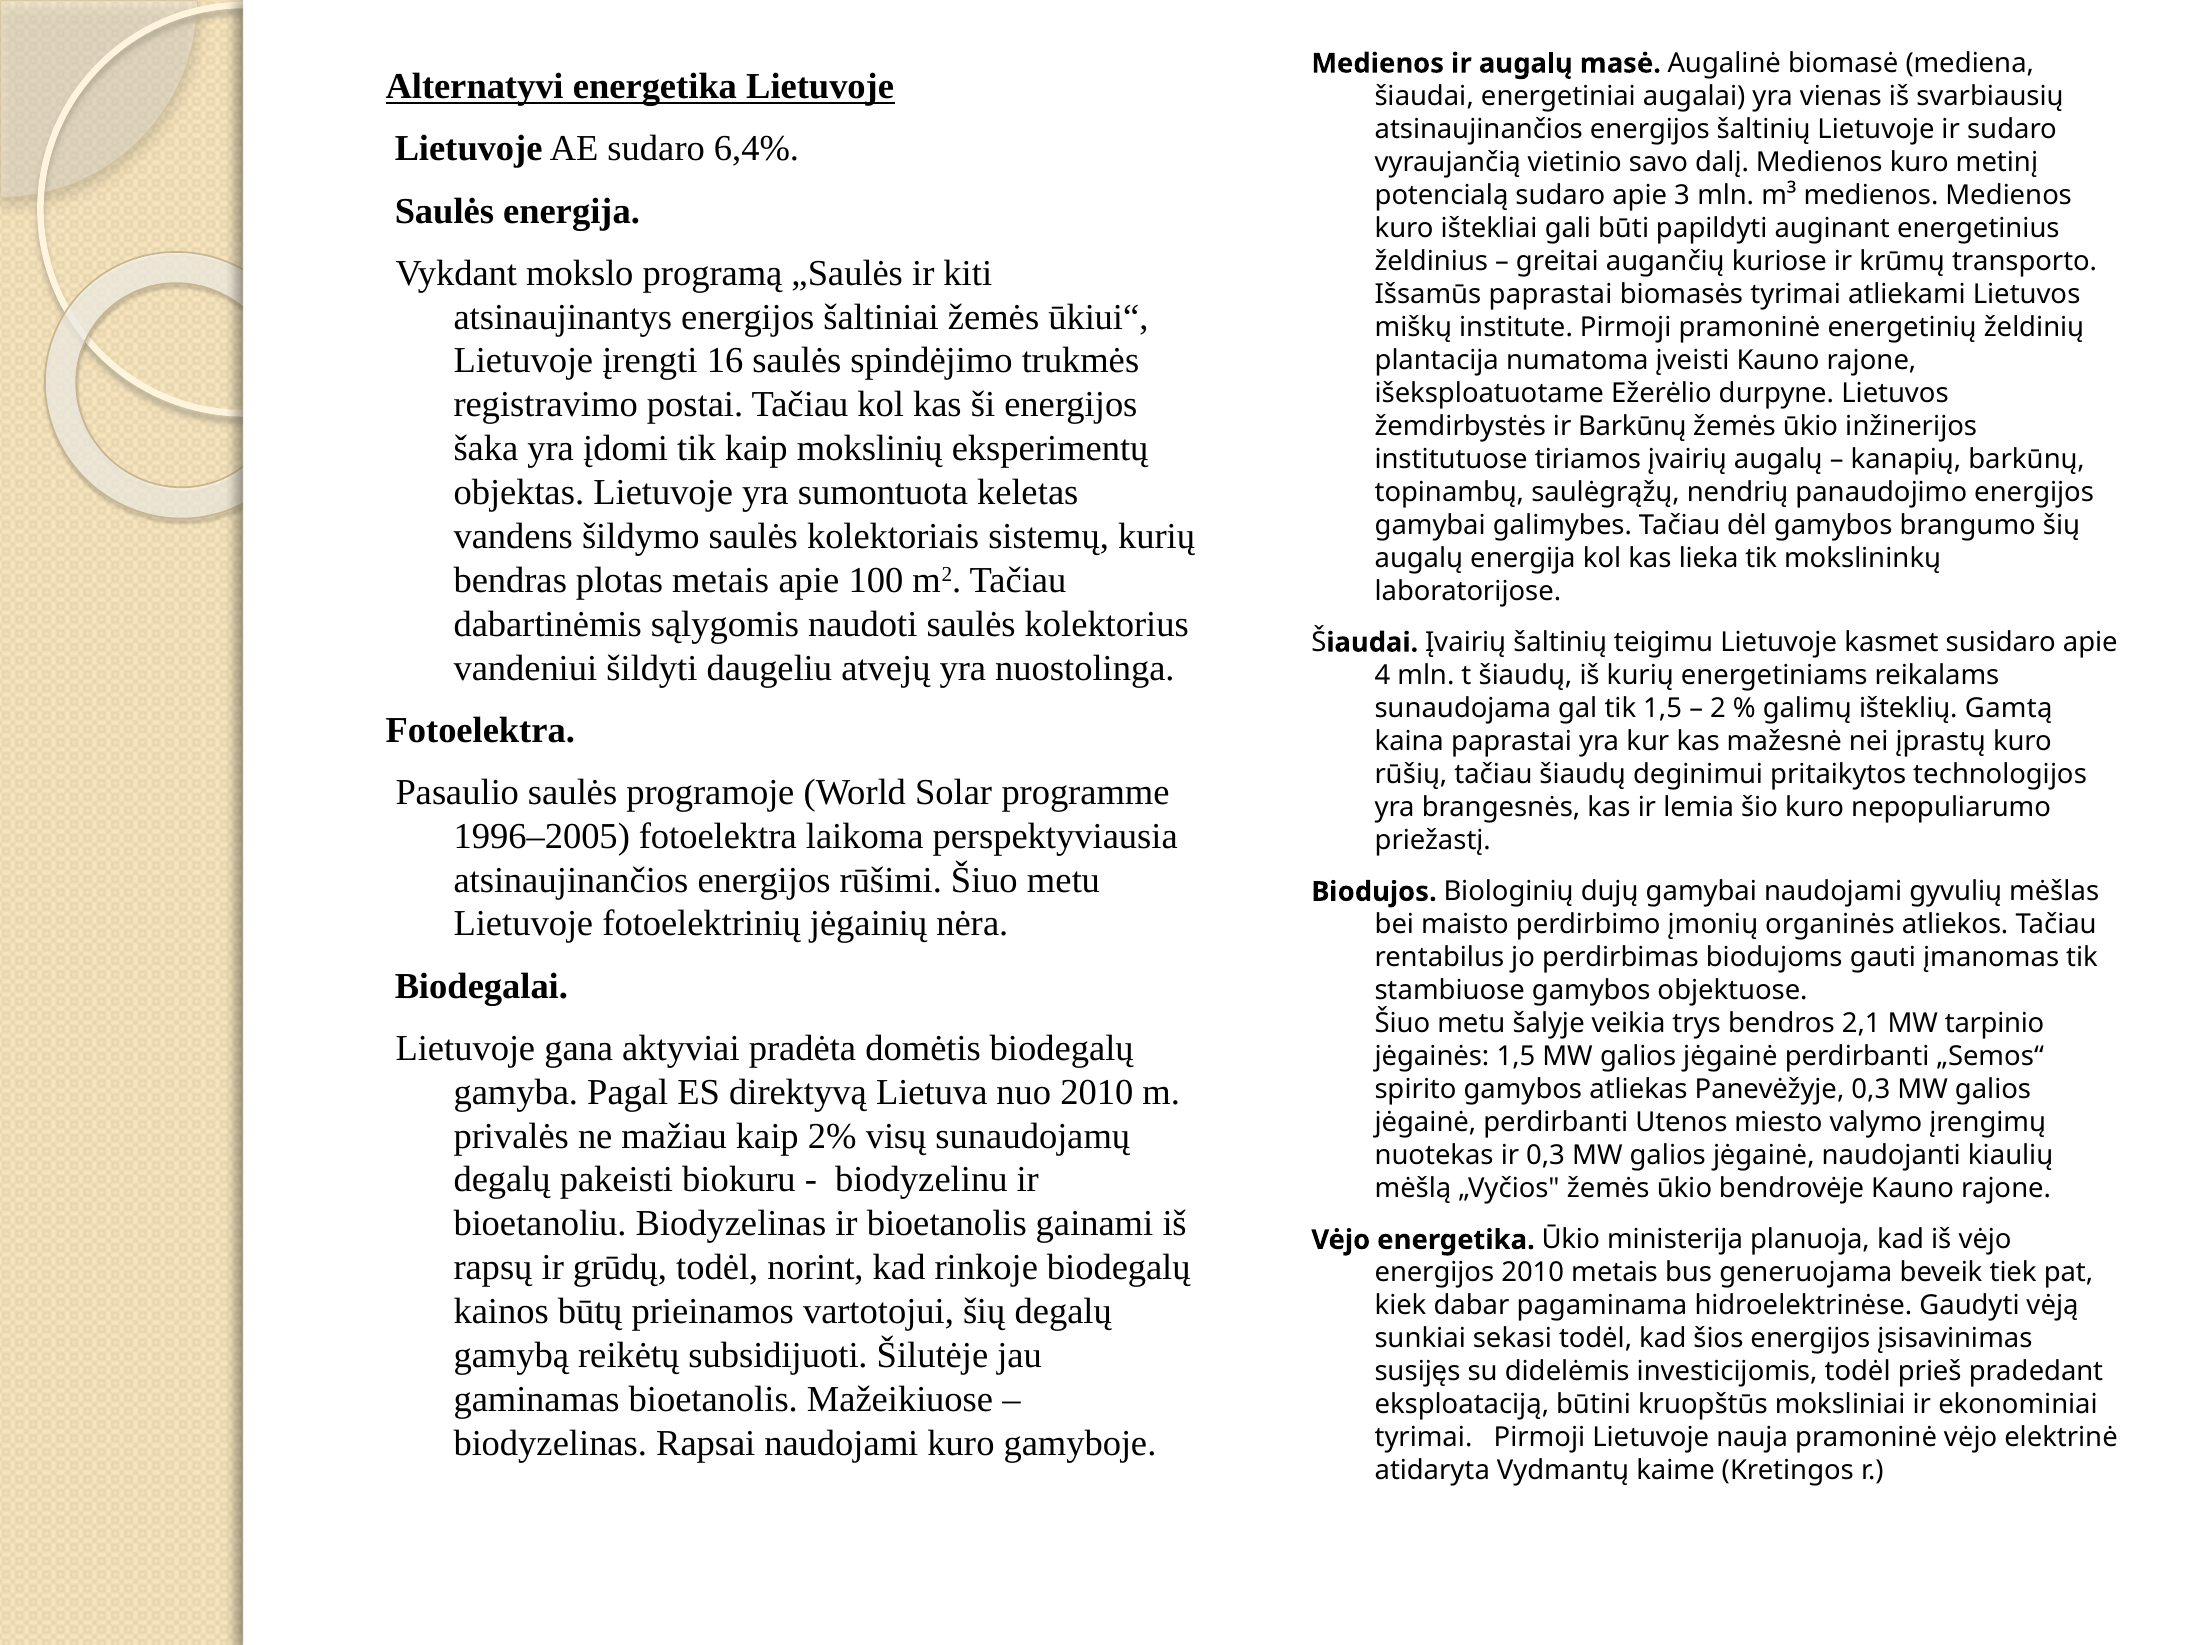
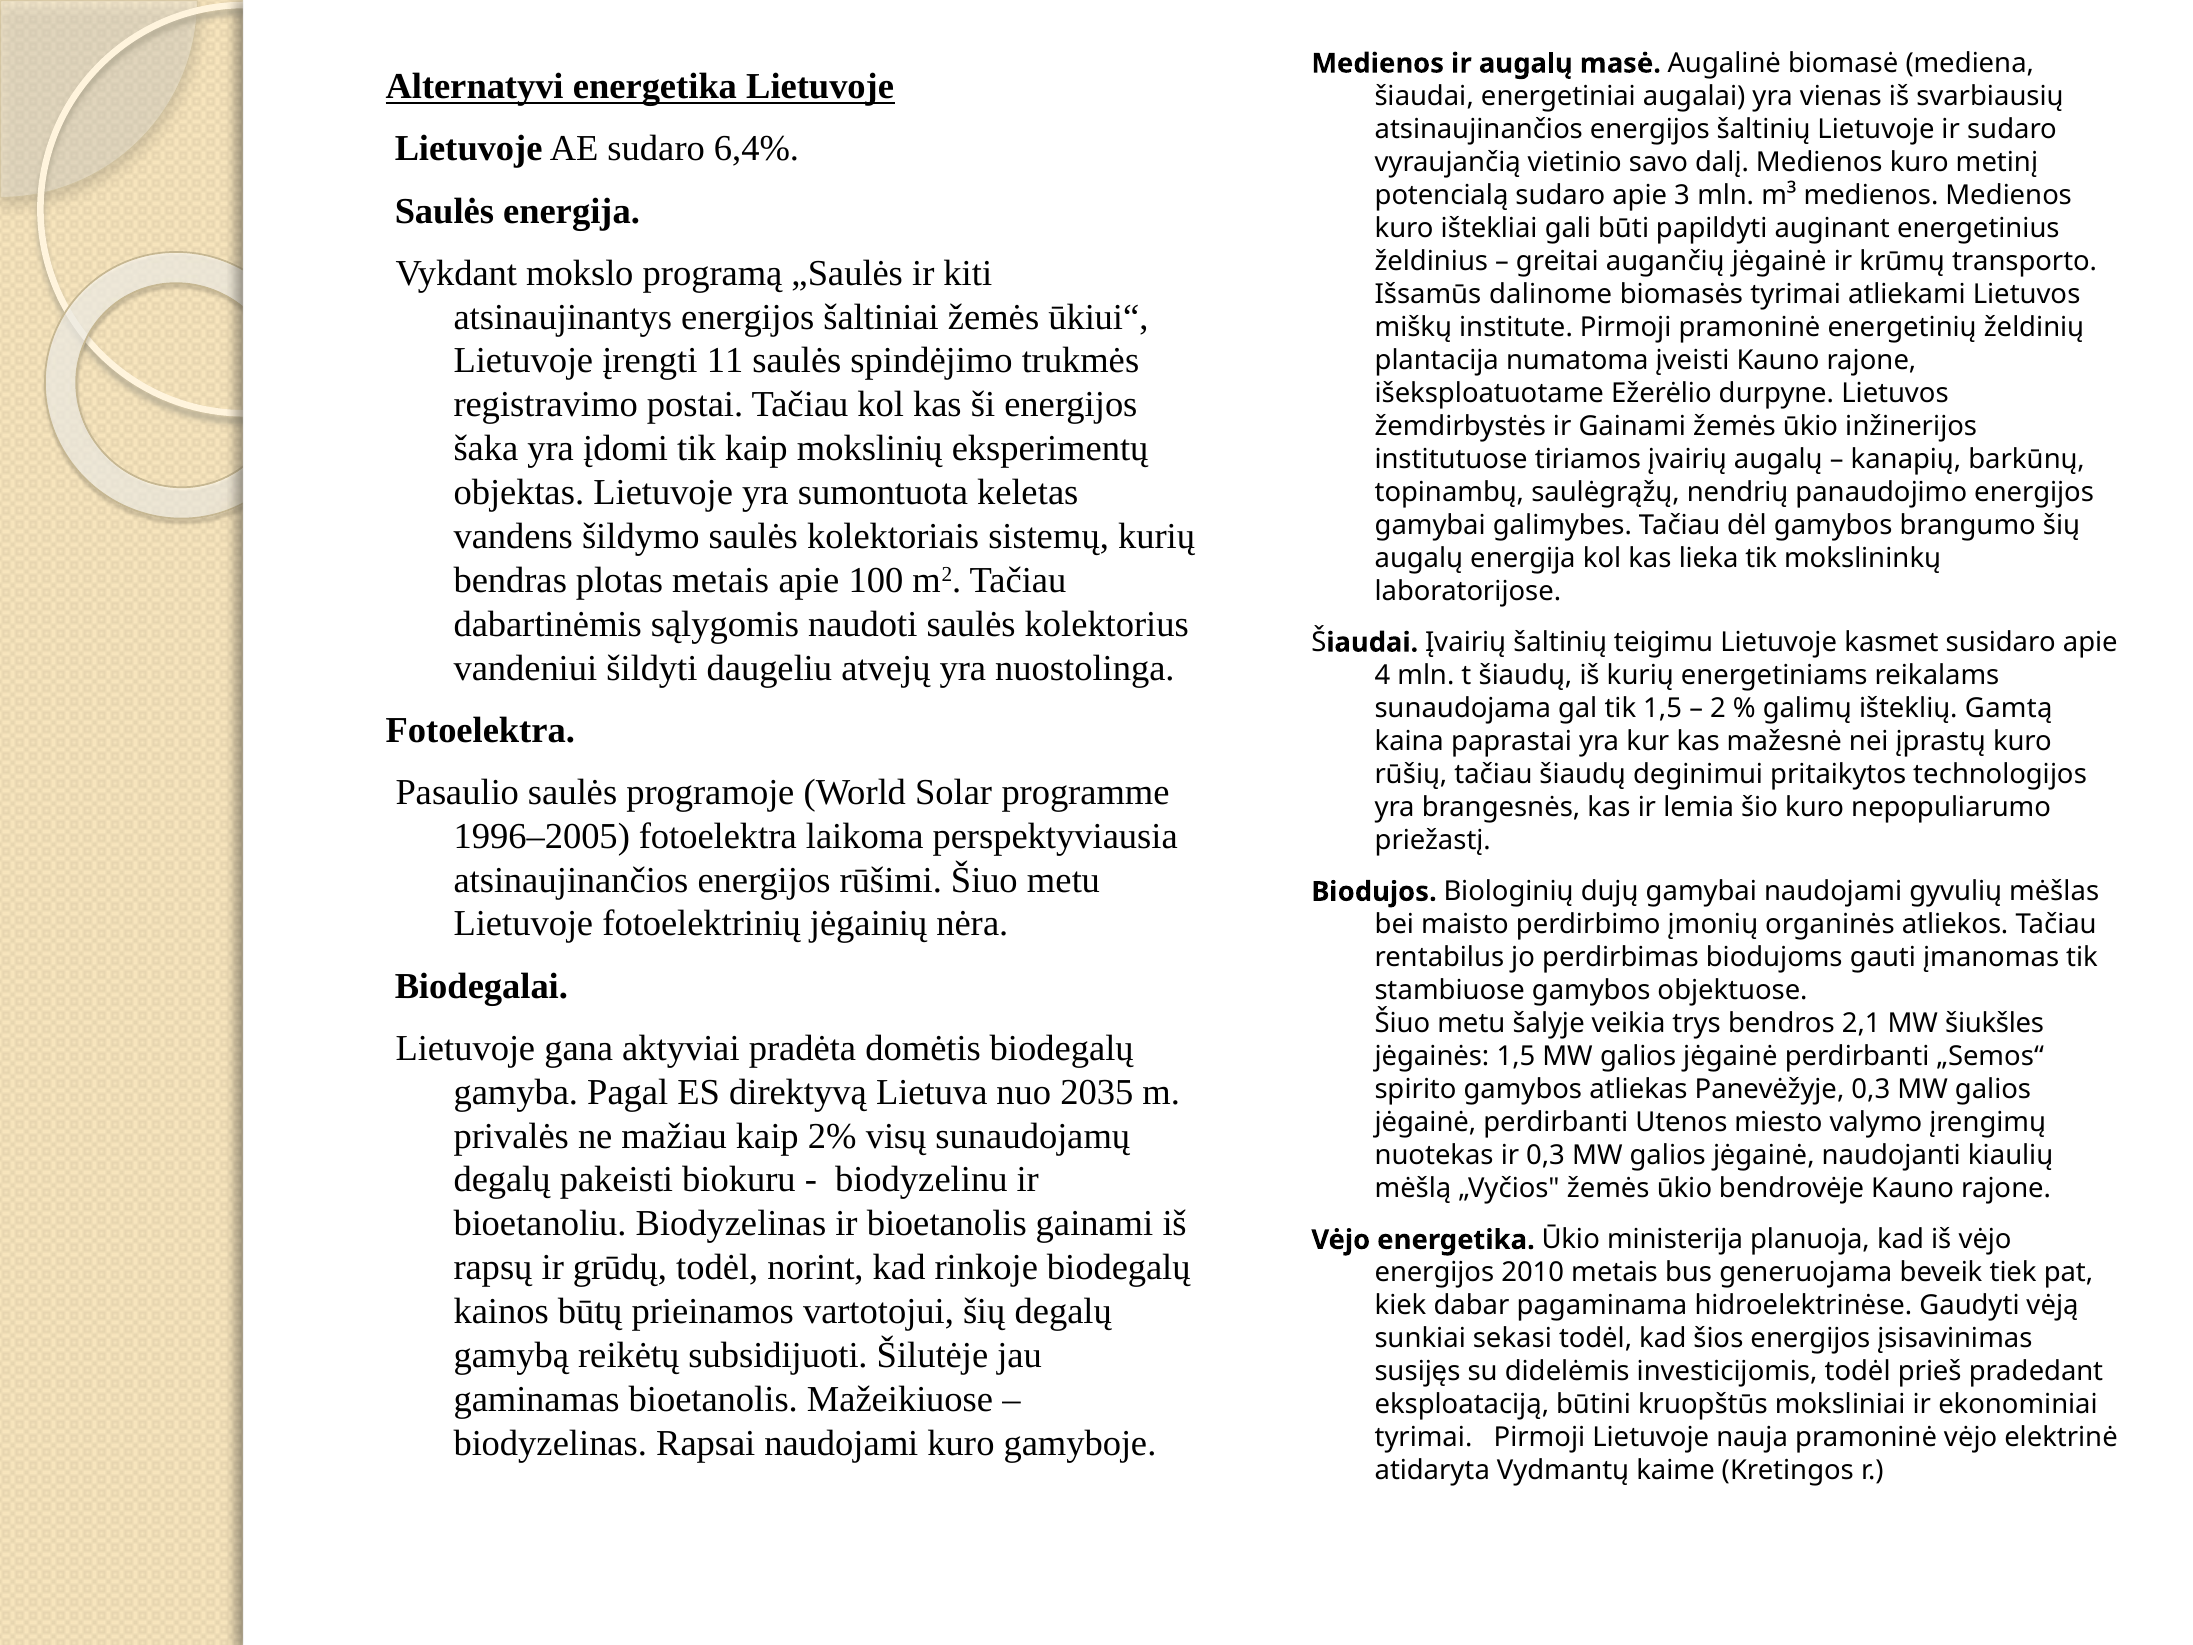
augančių kuriose: kuriose -> jėgainė (1779, 261)
Išsamūs paprastai: paprastai -> dalinome (1551, 294)
16: 16 -> 11 (725, 361)
ir Barkūnų: Barkūnų -> Gainami (1632, 426)
tarpinio: tarpinio -> šiukšles (1995, 1024)
nuo 2010: 2010 -> 2035 (1097, 1092)
